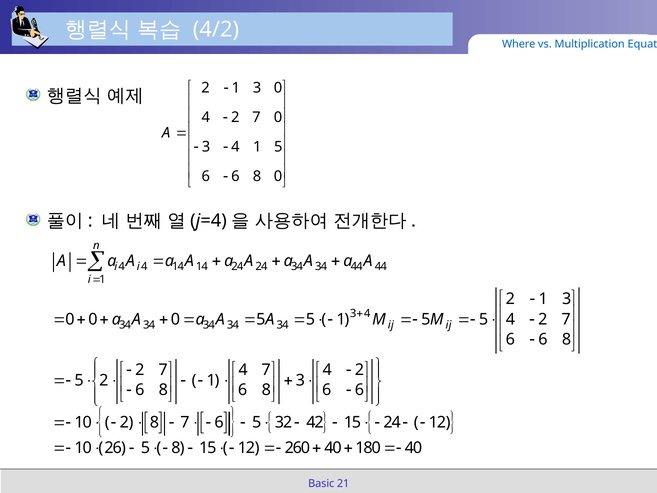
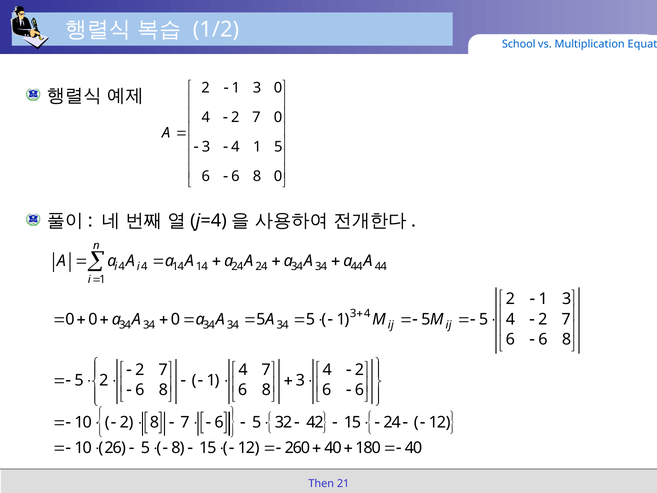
4/2: 4/2 -> 1/2 (216, 30)
Where: Where -> School (519, 44)
Basic: Basic -> Then (321, 484)
